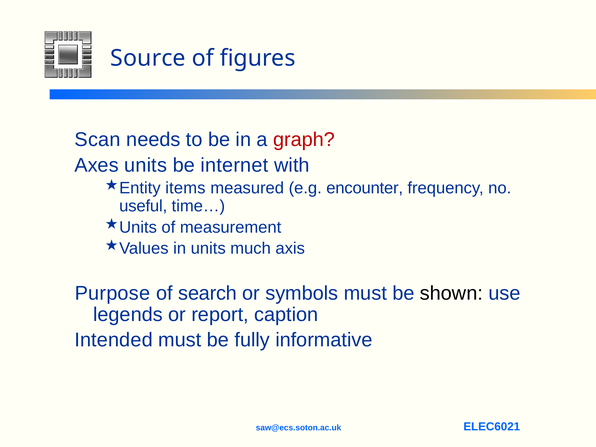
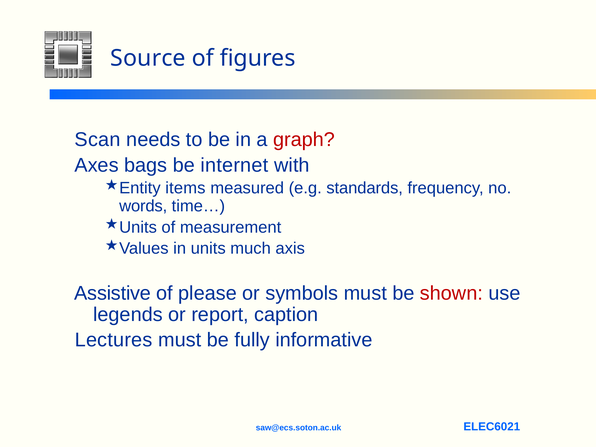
Axes units: units -> bags (146, 165)
encounter: encounter -> standards (365, 188)
useful: useful -> words (143, 206)
Purpose: Purpose -> Assistive (113, 293)
search: search -> please (208, 293)
shown colour: black -> red (451, 293)
Intended: Intended -> Lectures (114, 340)
